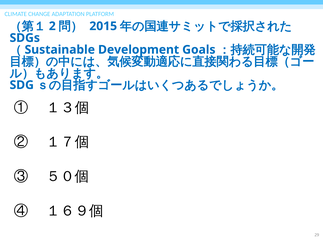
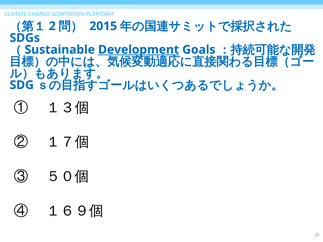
Development underline: none -> present (139, 50)
